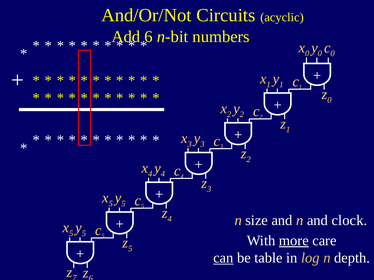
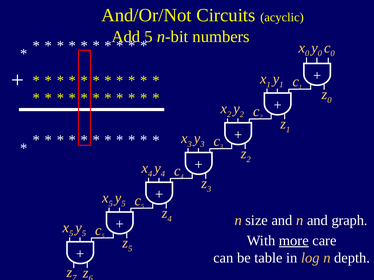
6: 6 -> 5 (149, 37)
clock: clock -> graph (350, 221)
can underline: present -> none (223, 258)
